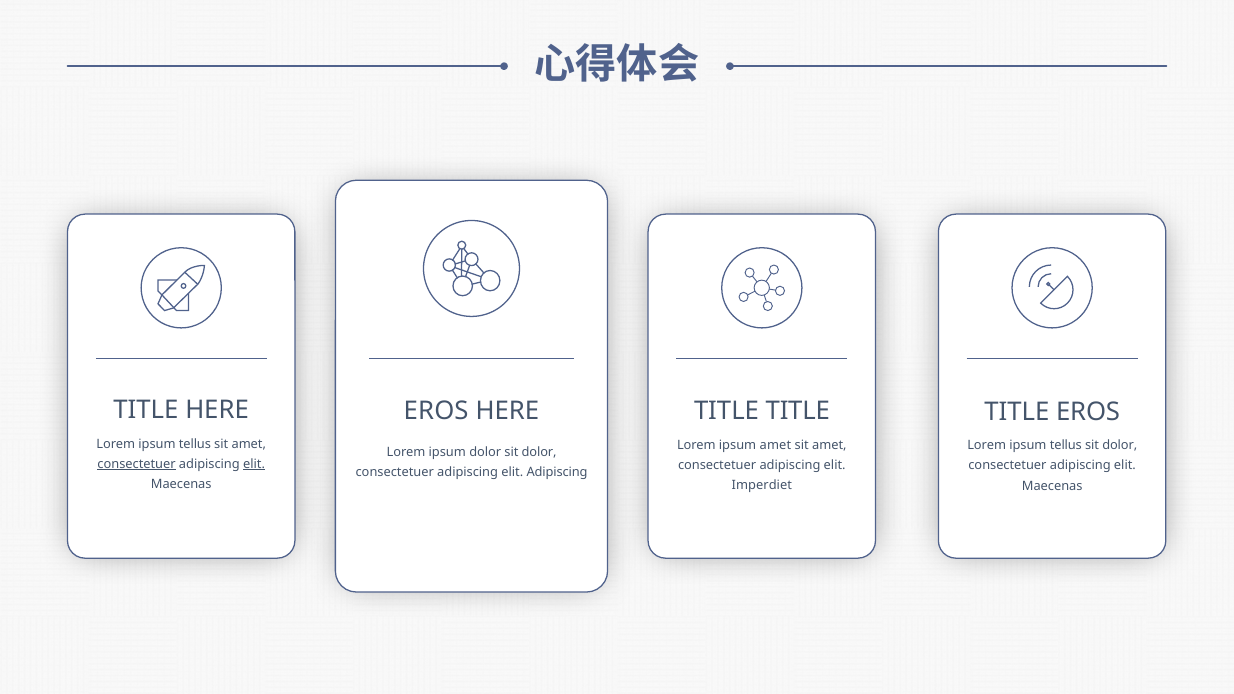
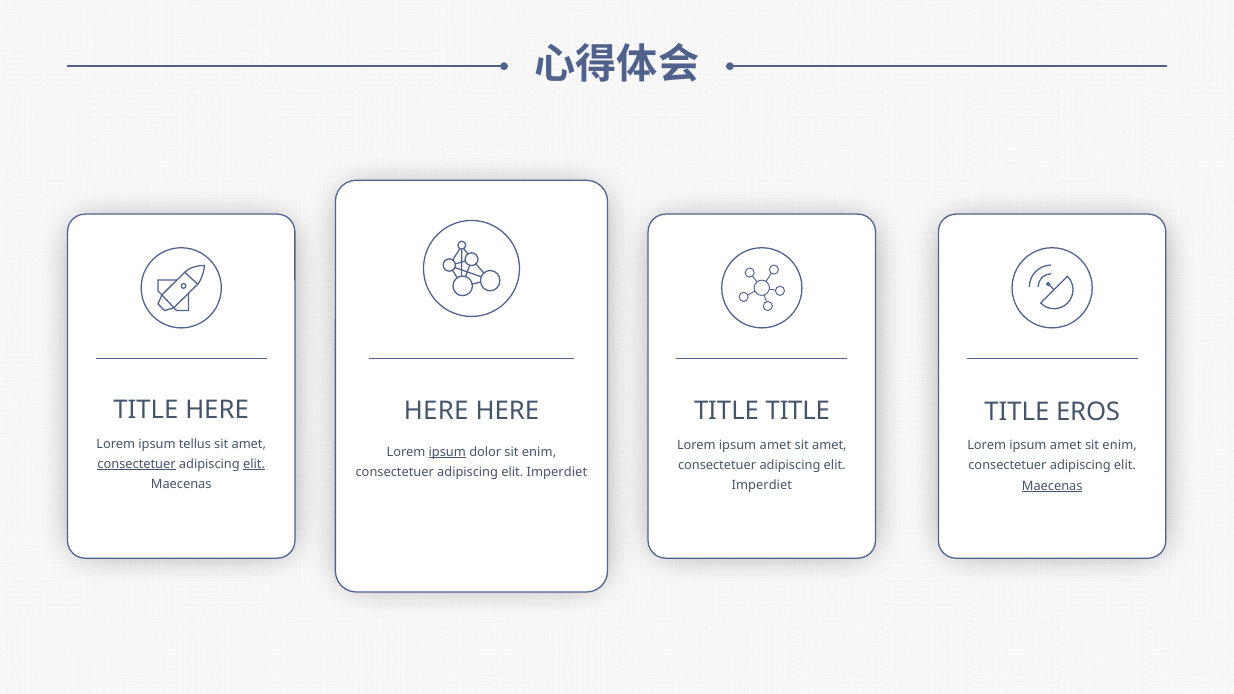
EROS: EROS -> HERE (436, 411)
tellus: tellus -> amet (1066, 446)
dolor: dolor -> enim (1120, 446)
ipsum underline: none -> present (447, 452)
dolor sit dolor: dolor -> enim (539, 452)
Adipiscing: Adipiscing -> Imperdiet (557, 472)
Maecenas underline: none -> present (1052, 486)
